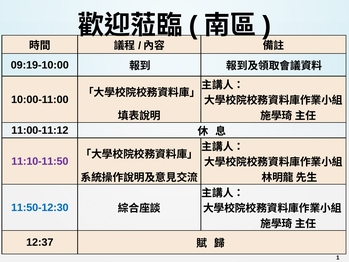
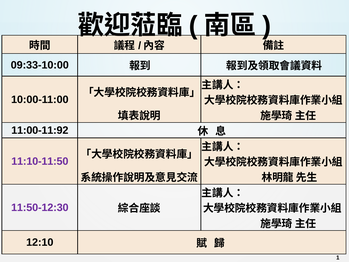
09:19-10:00: 09:19-10:00 -> 09:33-10:00 (40, 65)
11:00-11:12: 11:00-11:12 -> 11:00-11:92 (40, 130)
11:50-12:30 colour: blue -> purple (40, 207)
12:37: 12:37 -> 12:10 (40, 242)
